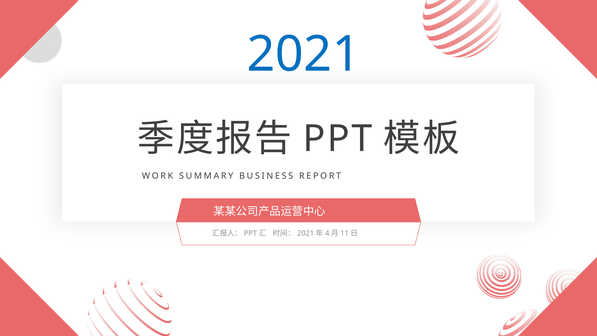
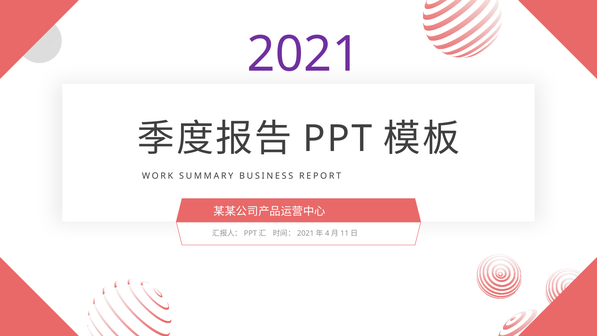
2021 colour: blue -> purple (304, 54)
